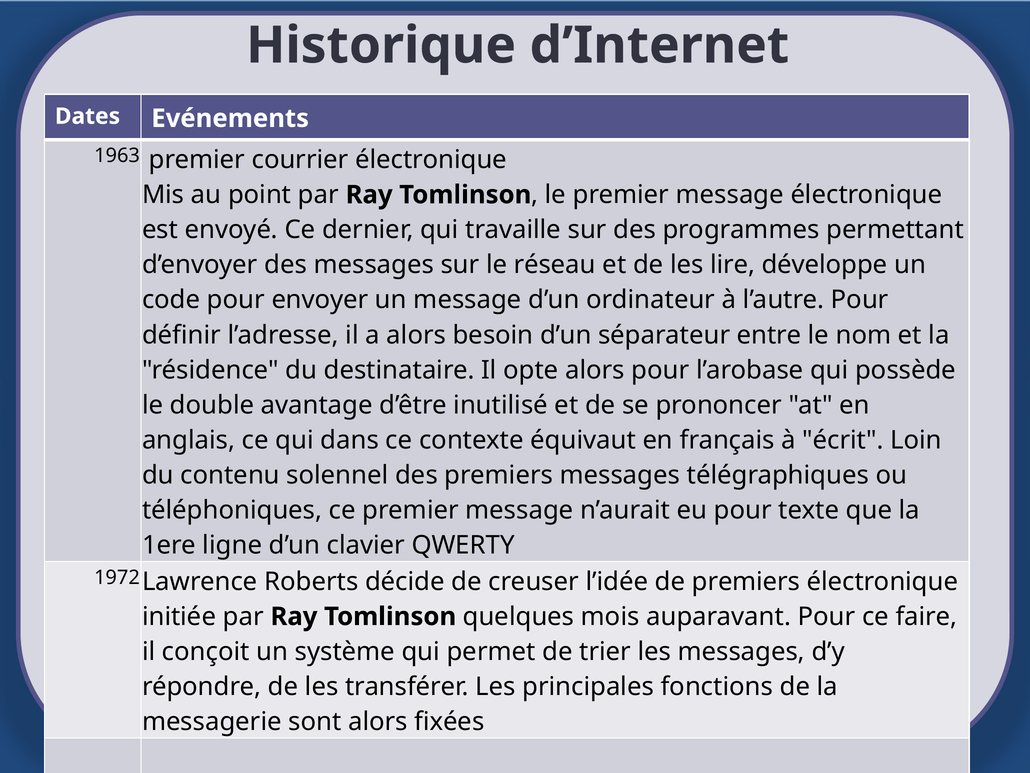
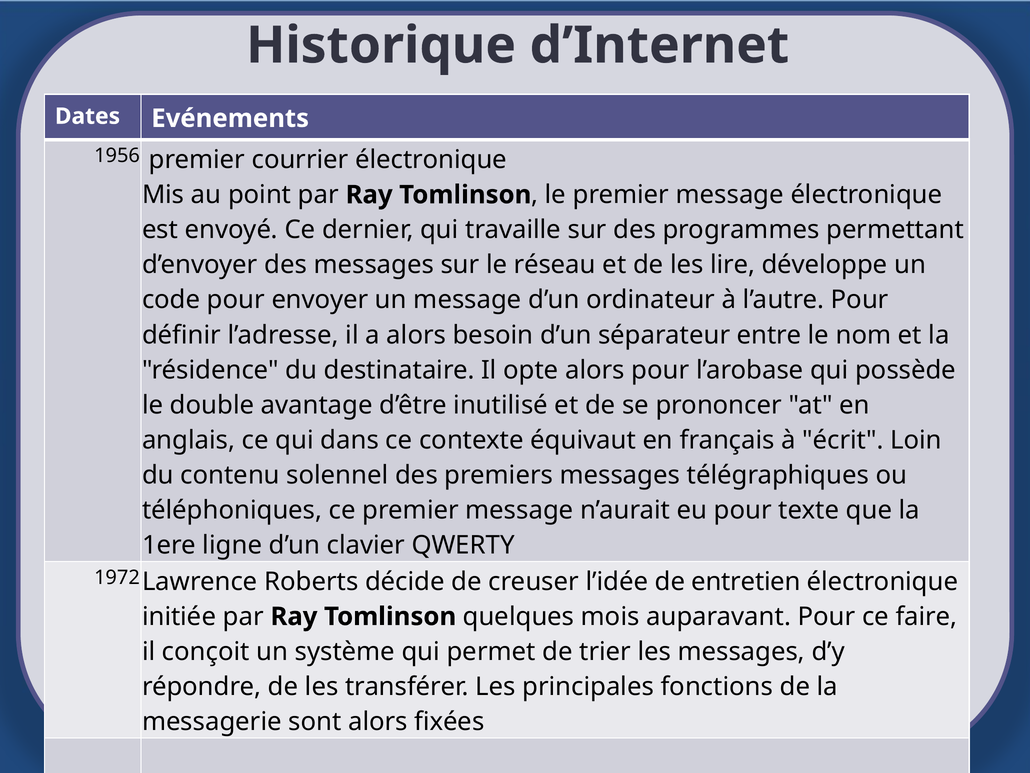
1963: 1963 -> 1956 (117, 156)
de premiers: premiers -> entretien (746, 581)
